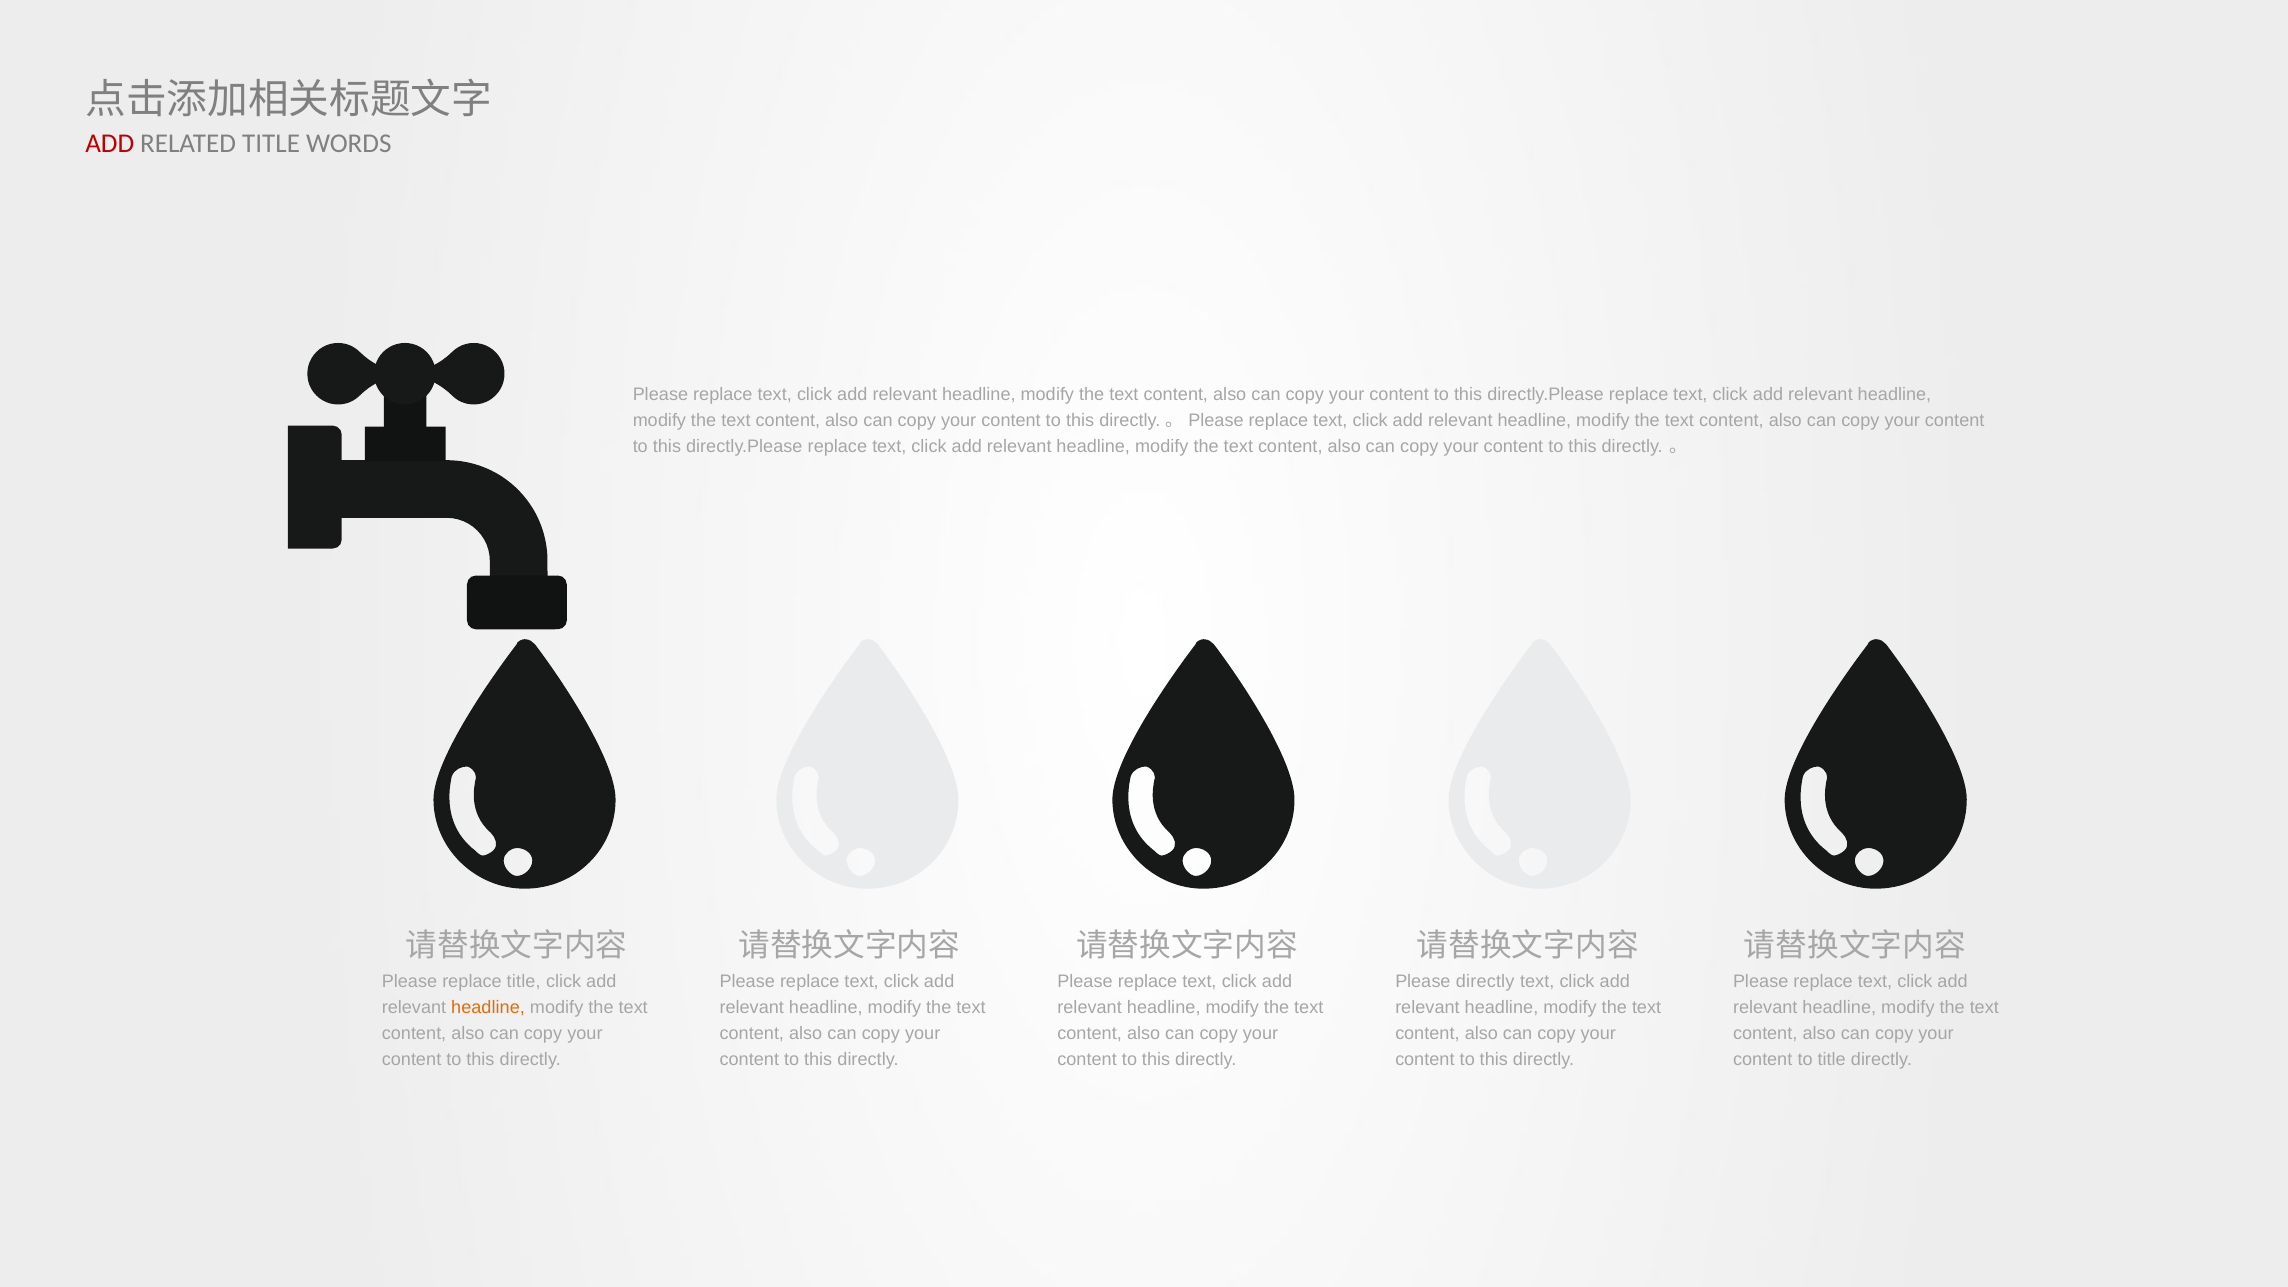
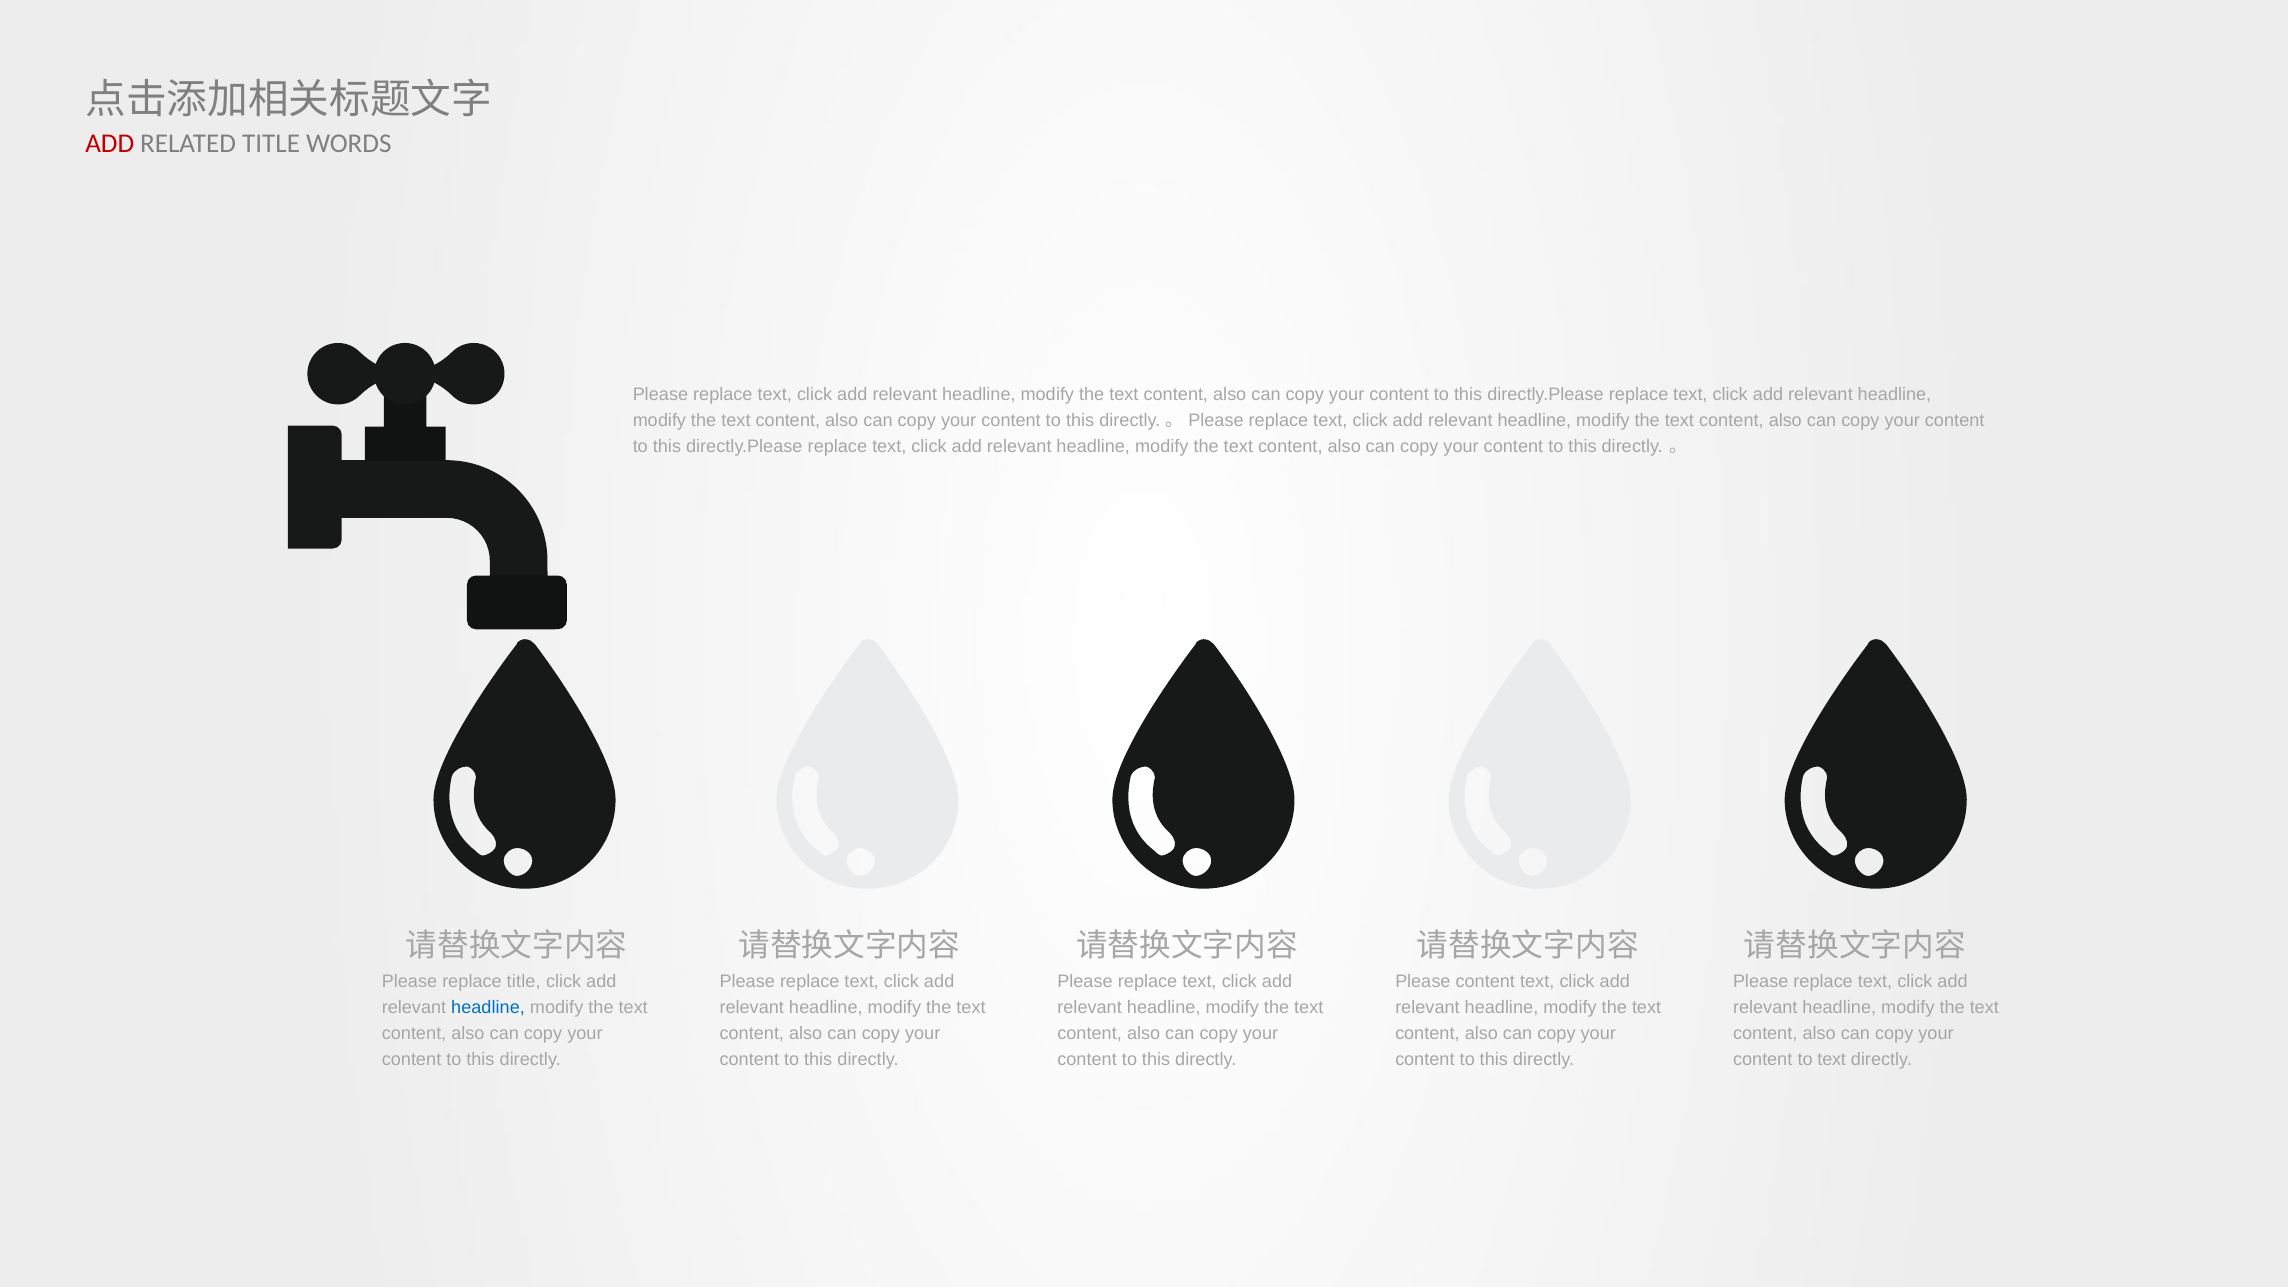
Please directly: directly -> content (1485, 982)
headline colour: orange -> blue (488, 1008)
to title: title -> text (1832, 1060)
